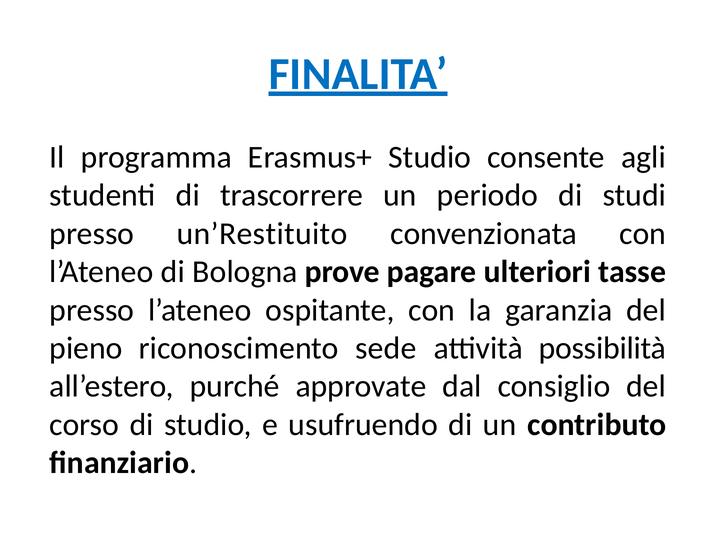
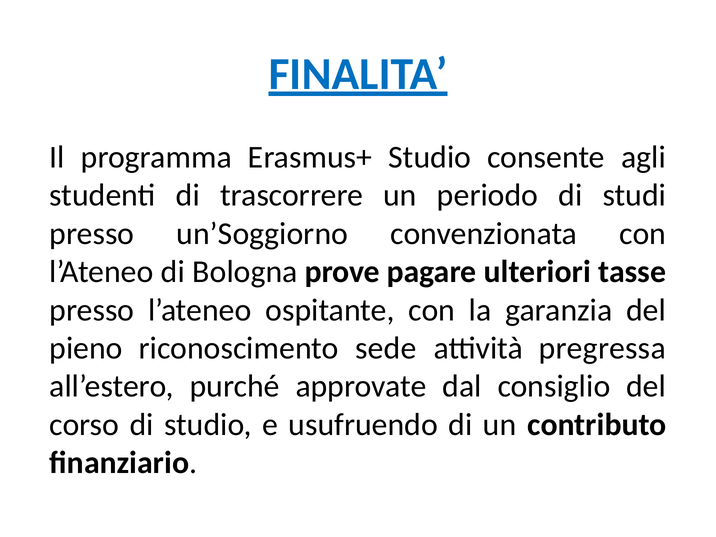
un’Restituito: un’Restituito -> un’Soggiorno (262, 234)
possibilità: possibilità -> pregressa (602, 348)
